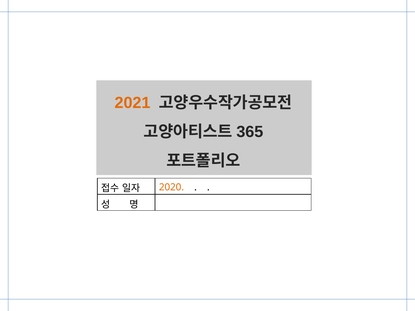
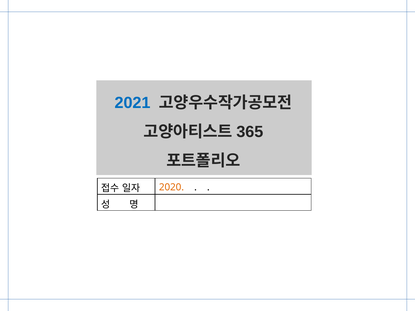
2021 colour: orange -> blue (132, 103)
